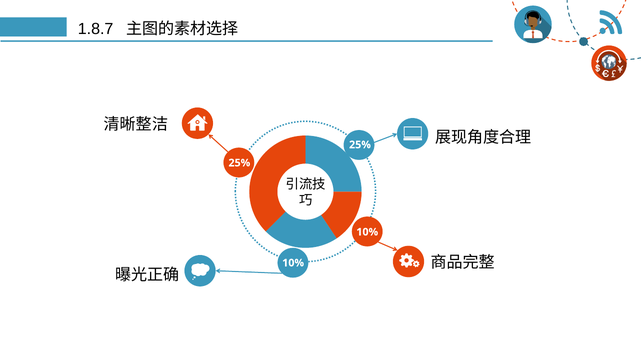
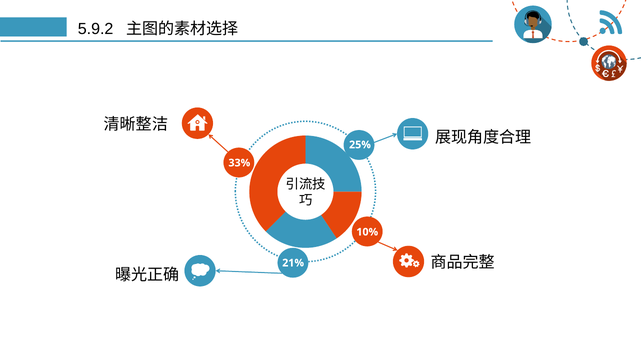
1.8.7: 1.8.7 -> 5.9.2 (96, 29)
25%: 25% -> 33% (239, 163)
10%: 10% -> 21% (293, 263)
